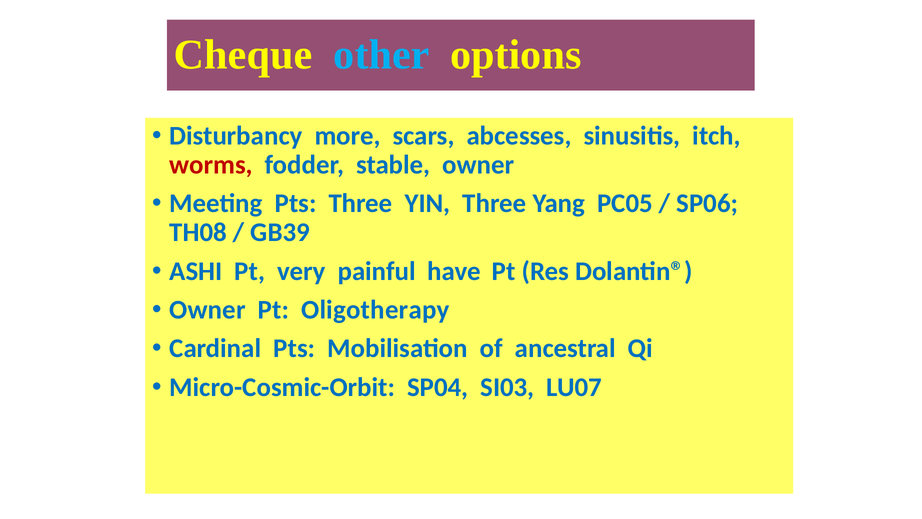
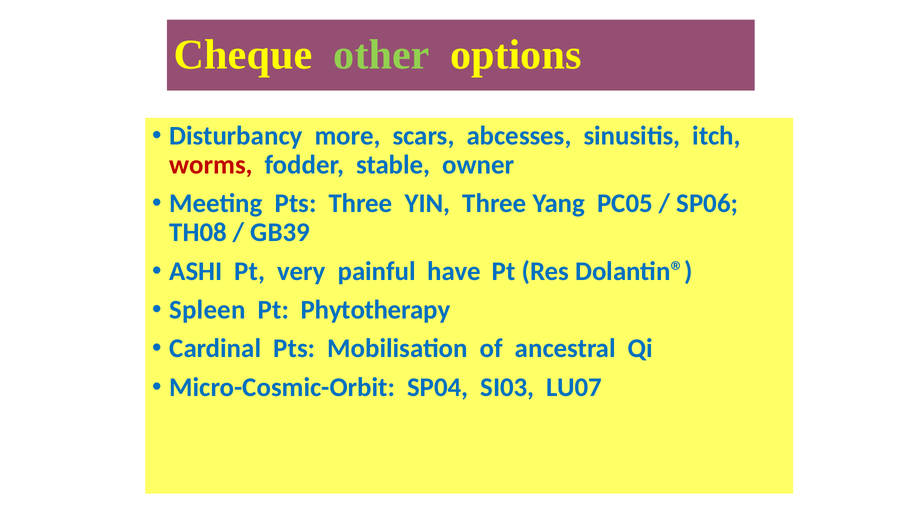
other colour: light blue -> light green (382, 55)
Owner: Owner -> Spleen (207, 310)
Oligotherapy: Oligotherapy -> Phytotherapy (376, 310)
